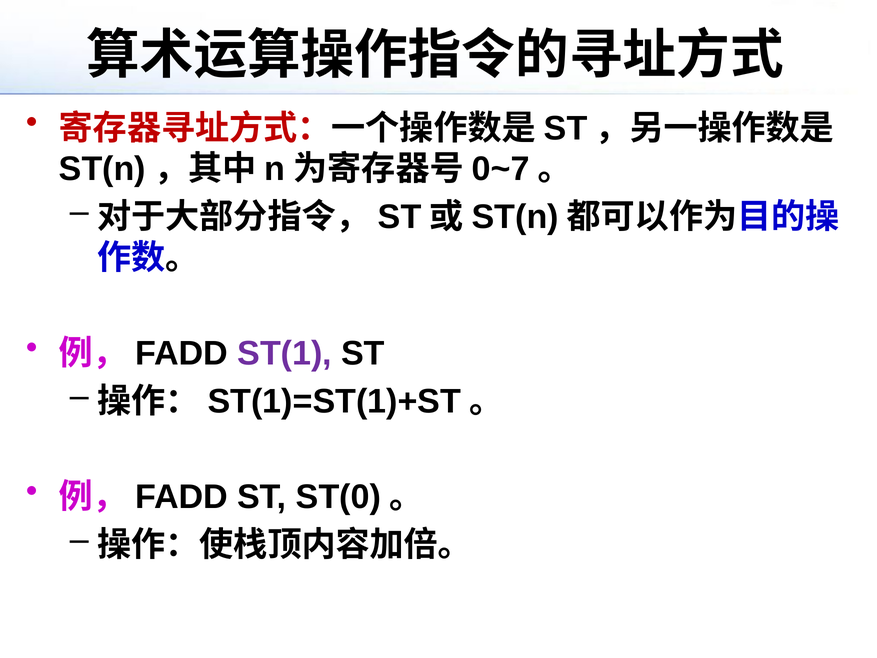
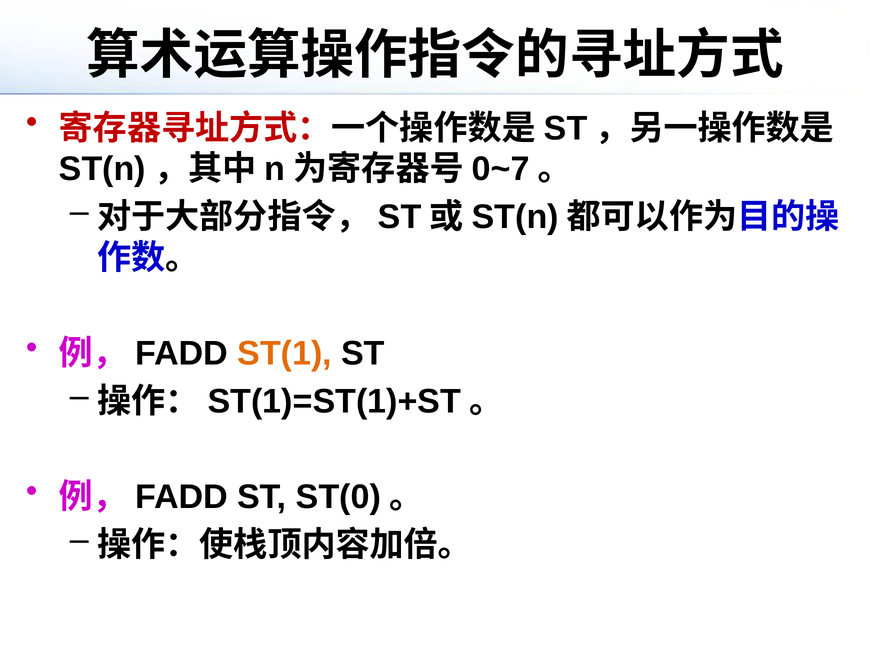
ST(1 colour: purple -> orange (285, 353)
